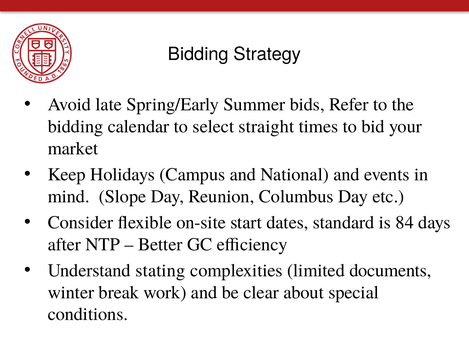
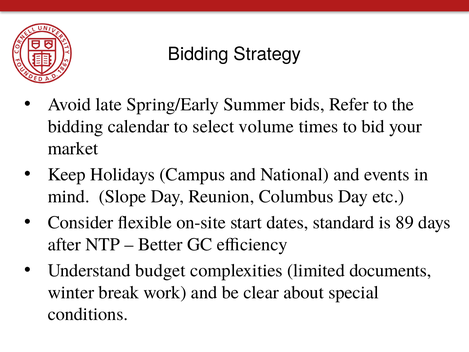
straight: straight -> volume (266, 126)
84: 84 -> 89 (405, 222)
stating: stating -> budget (160, 270)
